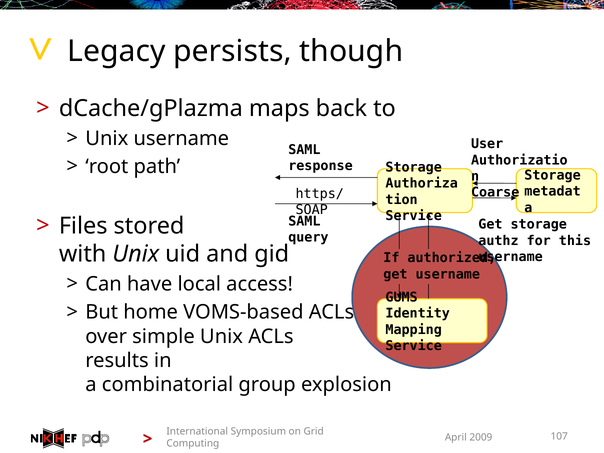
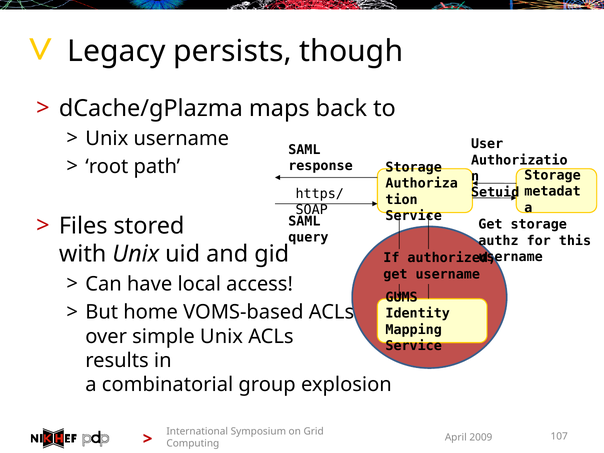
Coarse: Coarse -> Setuid (495, 192)
